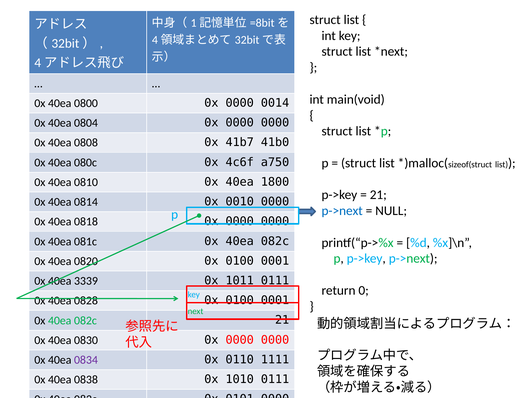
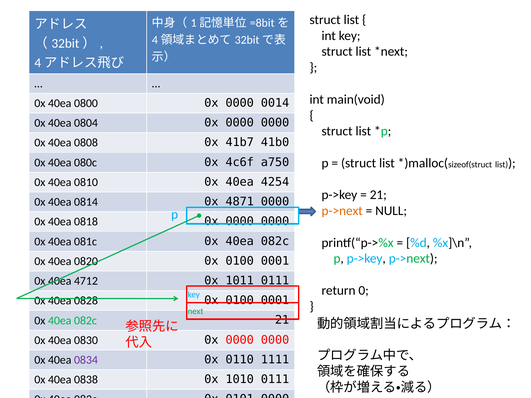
1800: 1800 -> 4254 (275, 182)
0010: 0010 -> 4871 (240, 202)
p->next colour: blue -> orange (342, 211)
3339: 3339 -> 4712 (86, 281)
